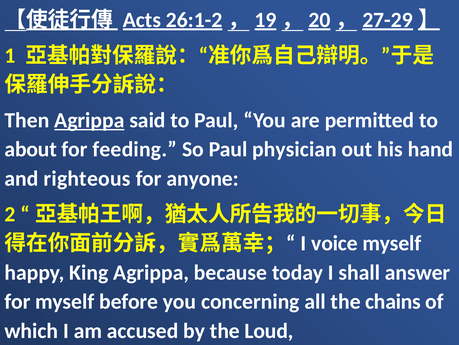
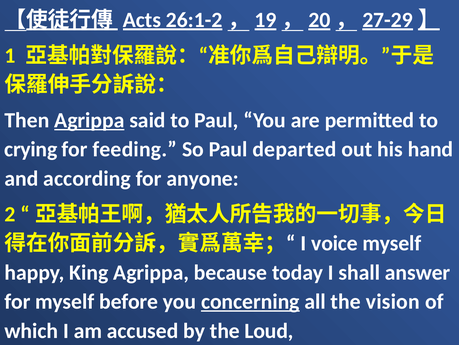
about: about -> crying (31, 149)
physician: physician -> departed (294, 149)
righteous: righteous -> according (87, 178)
concerning underline: none -> present (250, 301)
chains: chains -> vision (393, 301)
